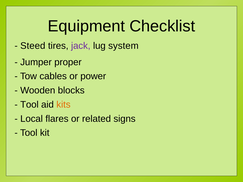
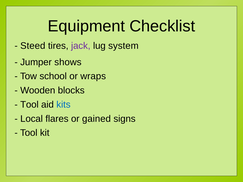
proper: proper -> shows (68, 62)
cables: cables -> school (53, 76)
power: power -> wraps (93, 76)
kits colour: orange -> blue (63, 105)
related: related -> gained (96, 119)
